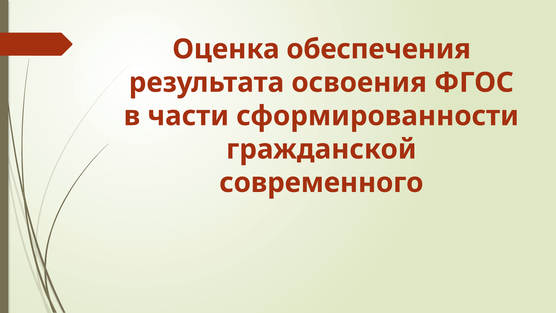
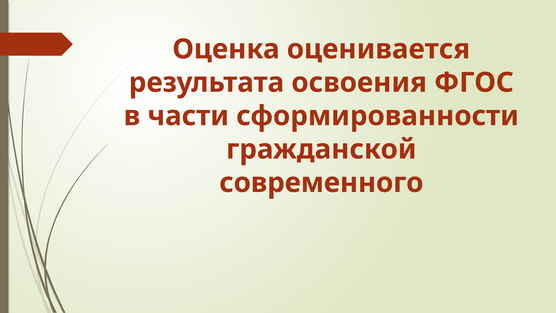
обеспечения: обеспечения -> оценивается (378, 49)
